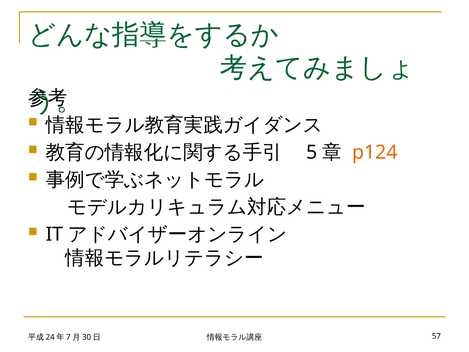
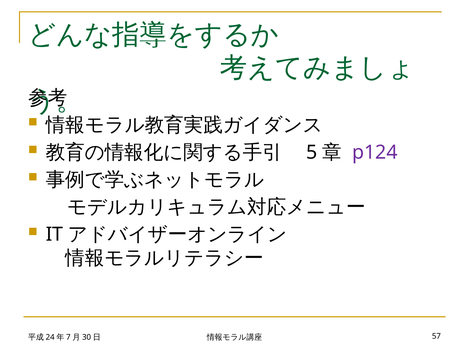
p124 colour: orange -> purple (375, 152)
